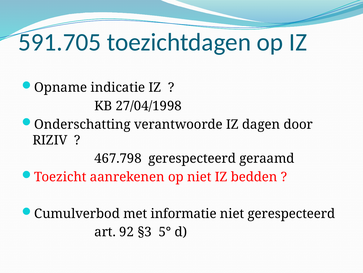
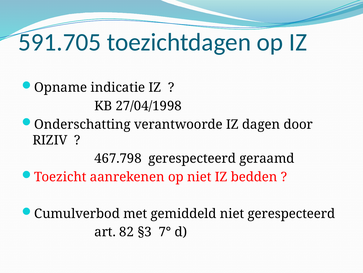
informatie: informatie -> gemiddeld (184, 213)
92: 92 -> 82 (127, 231)
5°: 5° -> 7° (165, 231)
